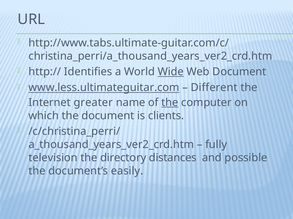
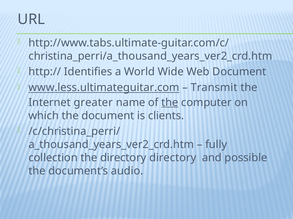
Wide underline: present -> none (171, 72)
Different: Different -> Transmit (214, 88)
television: television -> collection (53, 158)
directory distances: distances -> directory (173, 158)
easily: easily -> audio (127, 171)
